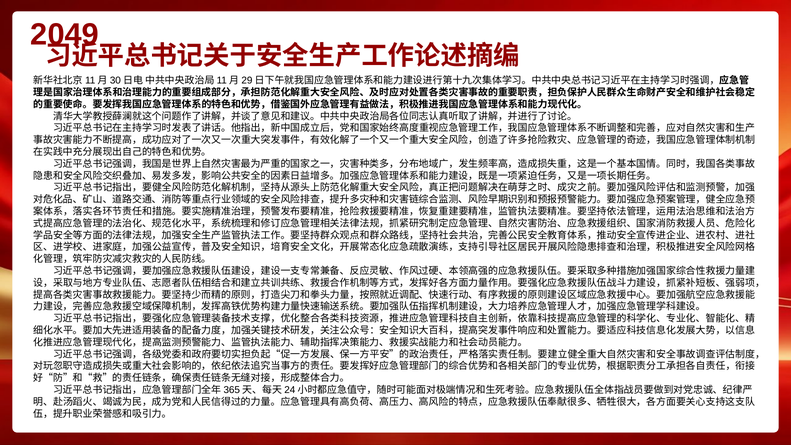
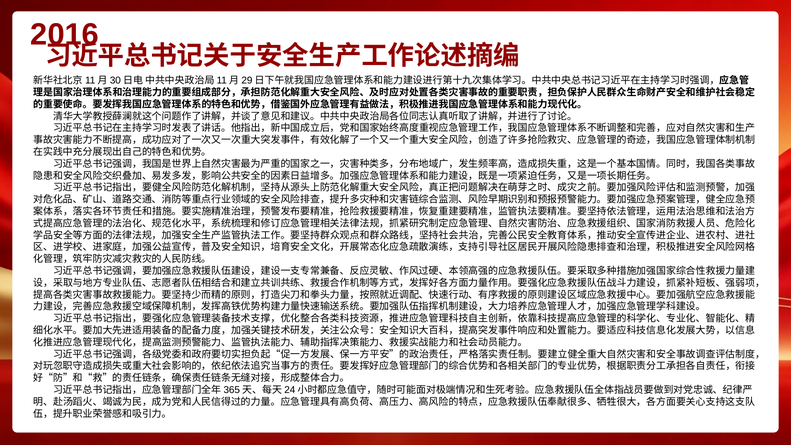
2049: 2049 -> 2016 (65, 35)
